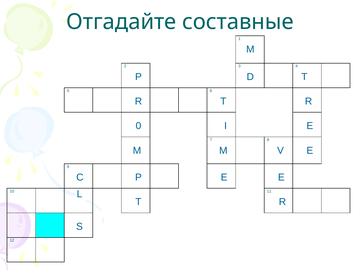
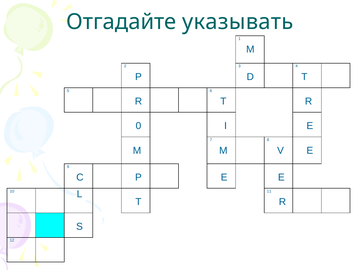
составные: составные -> указывать (238, 22)
